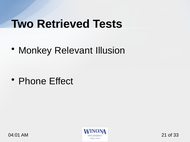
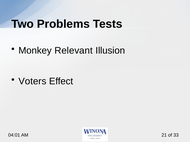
Retrieved: Retrieved -> Problems (63, 24)
Phone: Phone -> Voters (32, 82)
